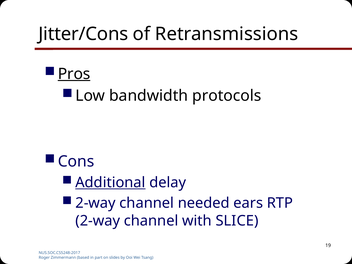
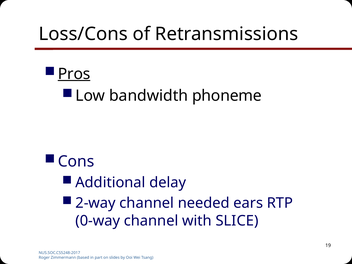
Jitter/Cons: Jitter/Cons -> Loss/Cons (83, 34)
protocols: protocols -> phoneme (227, 96)
Additional underline: present -> none (110, 183)
2-way: 2-way -> 0-way (98, 221)
